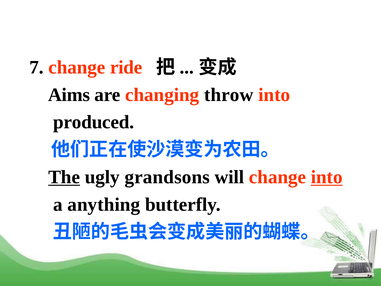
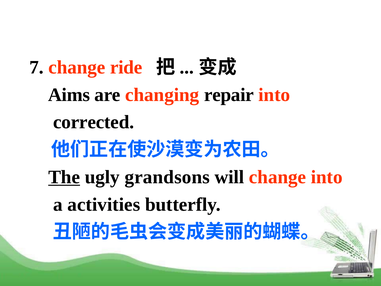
throw: throw -> repair (229, 95)
produced: produced -> corrected (94, 122)
into underline: present -> none (327, 177)
anything: anything -> activities (104, 204)
